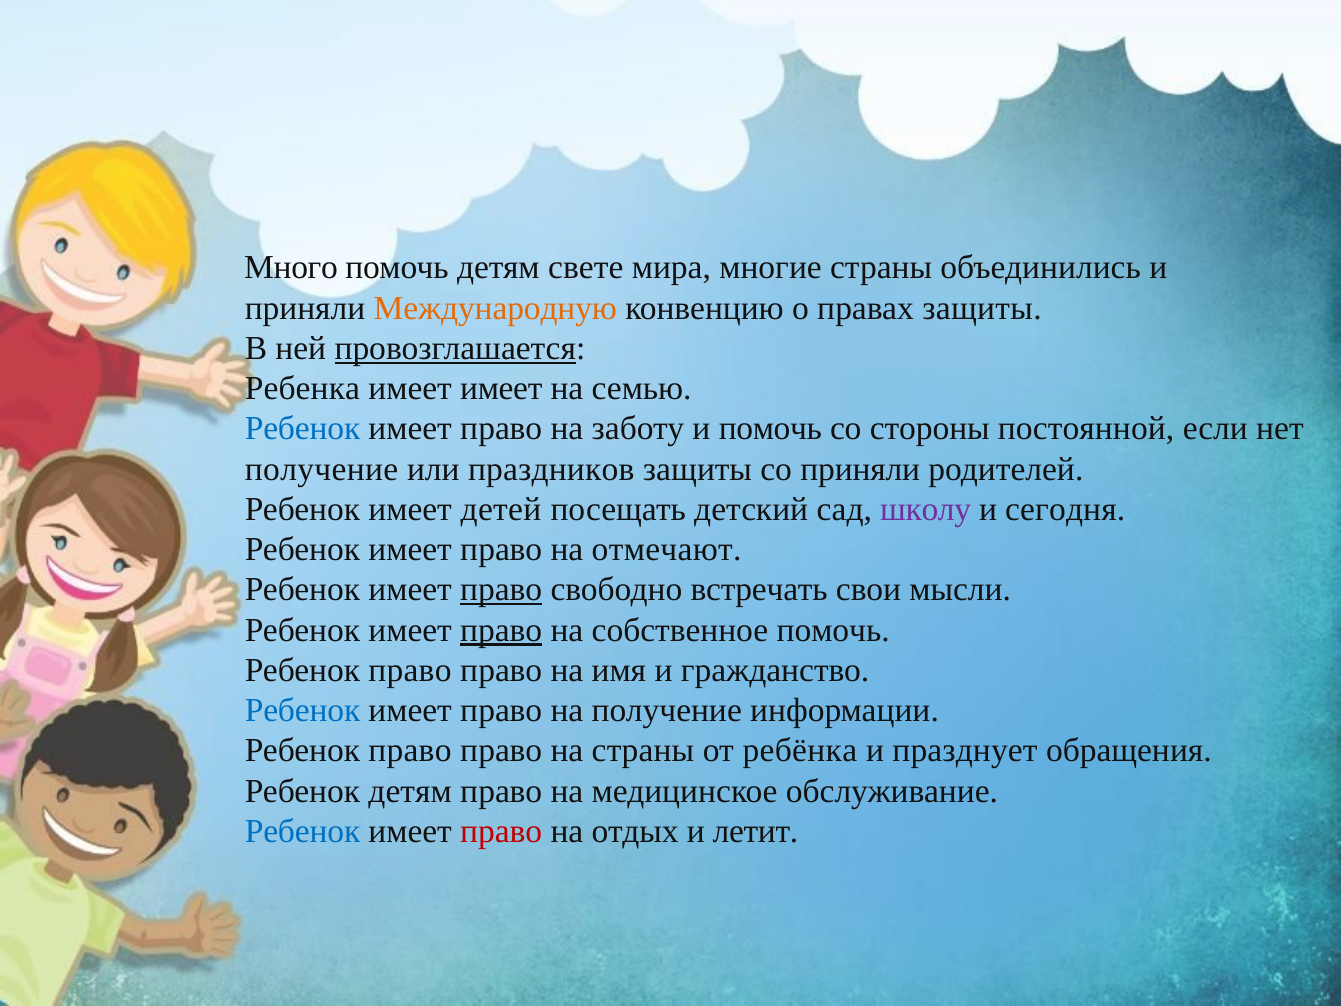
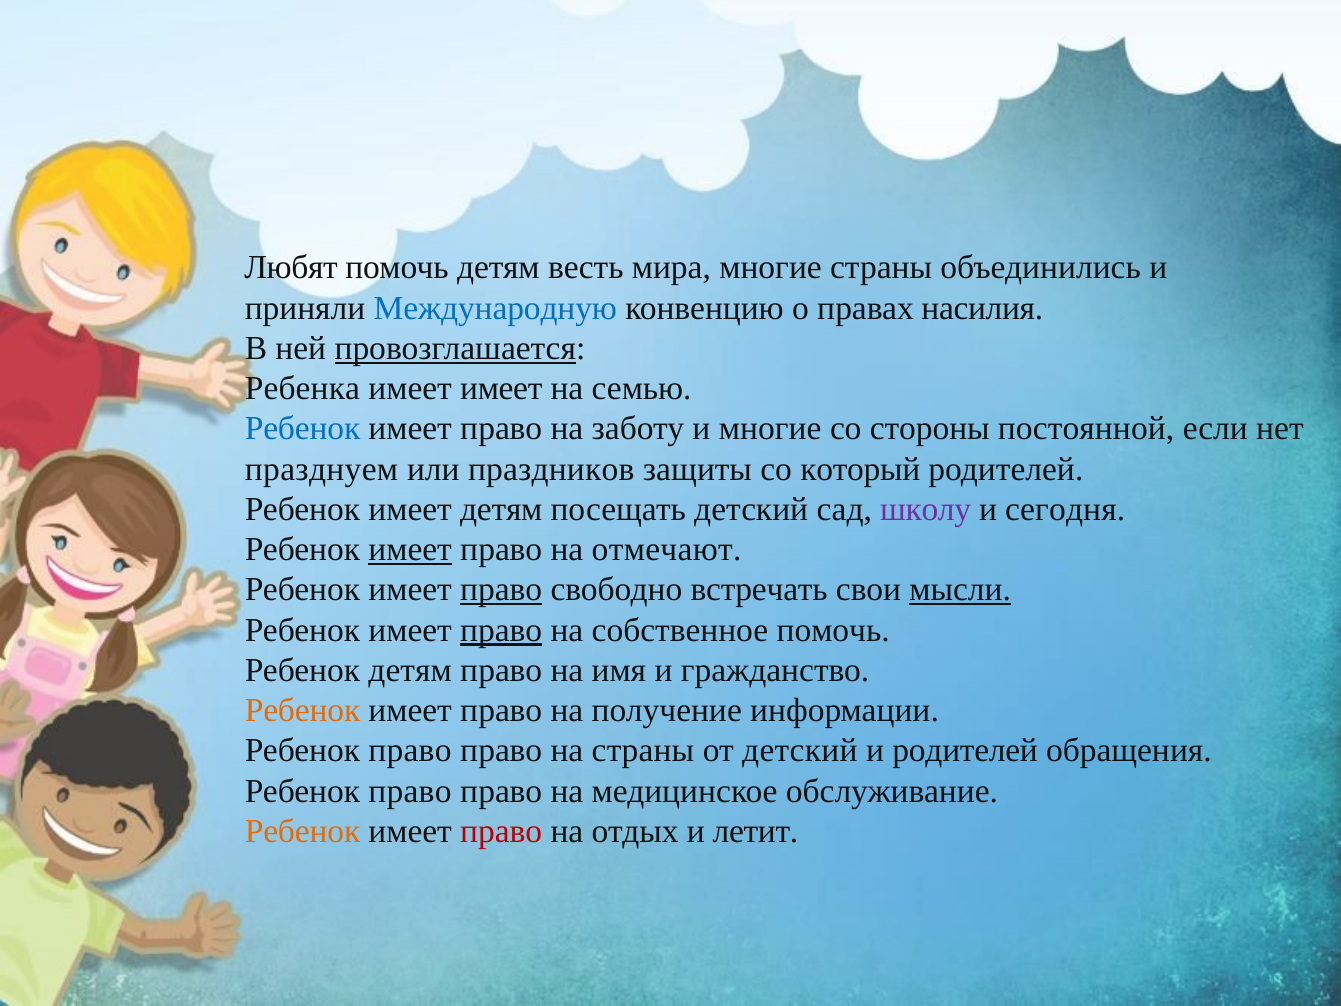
Много: Много -> Любят (291, 268)
свете: свете -> весть (586, 268)
Международную colour: orange -> blue (495, 308)
правах защиты: защиты -> насилия (982, 308)
и помочь: помочь -> многие (770, 429)
получение: получение -> празднуем (322, 469)
со приняли: приняли -> который (860, 469)
имеет детей: детей -> детям (501, 509)
имеет underline: none -> present (410, 549)
мысли underline: none -> present (960, 590)
право: право -> детям (410, 670)
Ребенок colour: blue -> orange (303, 710)
от ребёнка: ребёнка -> детский (800, 751)
и празднует: празднует -> родителей (965, 751)
детям: детям -> право (410, 791)
Ребенок colour: blue -> orange (303, 831)
